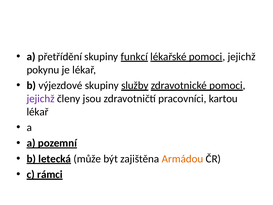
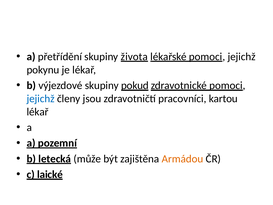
funkcí: funkcí -> života (134, 57)
služby: služby -> pokud (135, 85)
jejichž colour: purple -> blue (41, 99)
rámci: rámci -> laické (50, 174)
